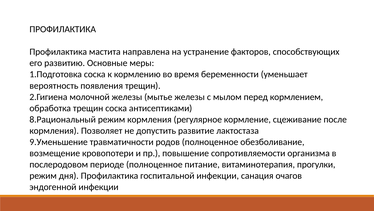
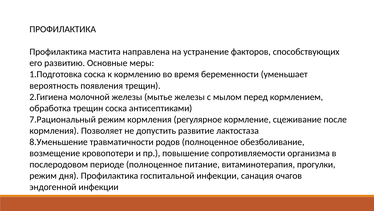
8.Рациональный: 8.Рациональный -> 7.Рациональный (63, 119)
9.Уменьшение: 9.Уменьшение -> 8.Уменьшение (59, 142)
